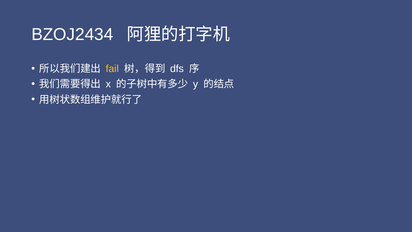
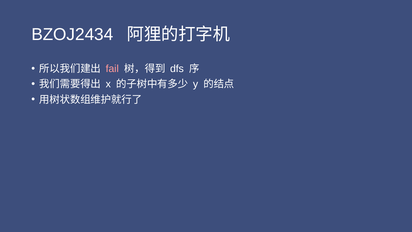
fail colour: yellow -> pink (112, 69)
